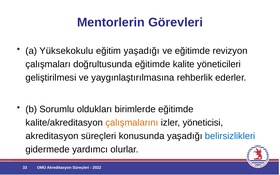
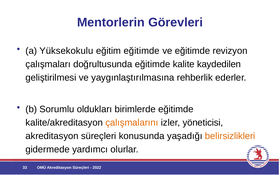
eğitim yaşadığı: yaşadığı -> eğitimde (142, 51)
yöneticileri: yöneticileri -> kaydedilen (219, 64)
belirsizlikleri colour: blue -> orange (230, 136)
